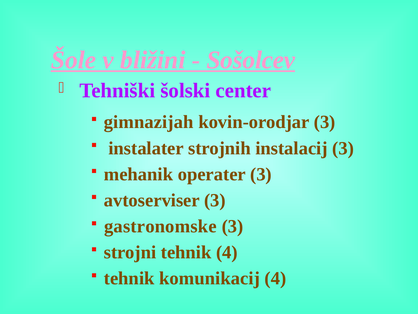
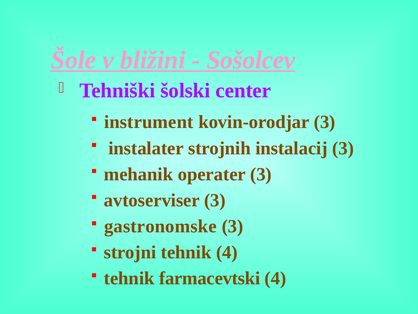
gimnazijah: gimnazijah -> instrument (149, 122)
komunikacij: komunikacij -> farmacevtski (210, 278)
